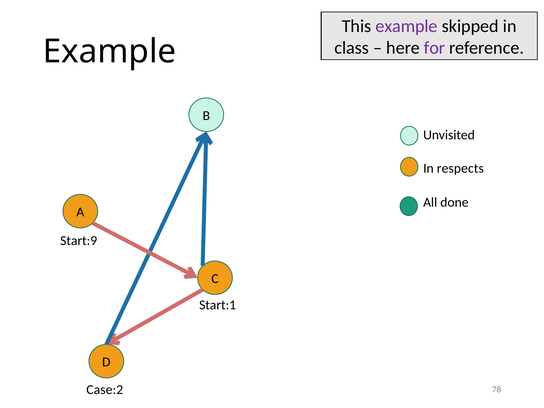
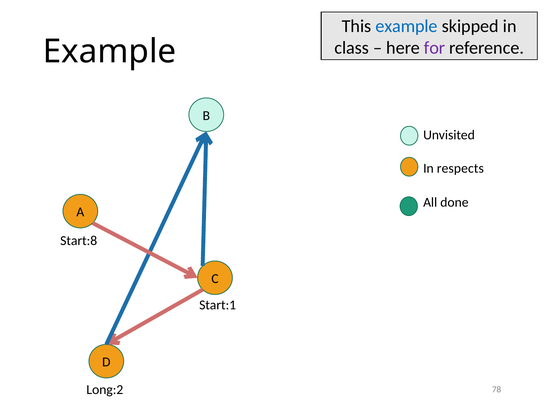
example colour: purple -> blue (407, 26)
Start:9: Start:9 -> Start:8 (79, 241)
Case:2: Case:2 -> Long:2 (105, 390)
